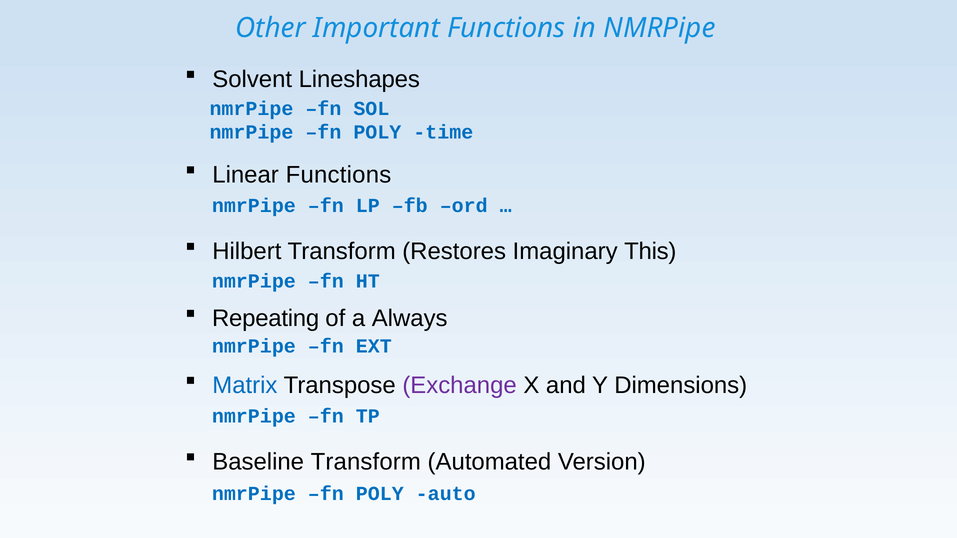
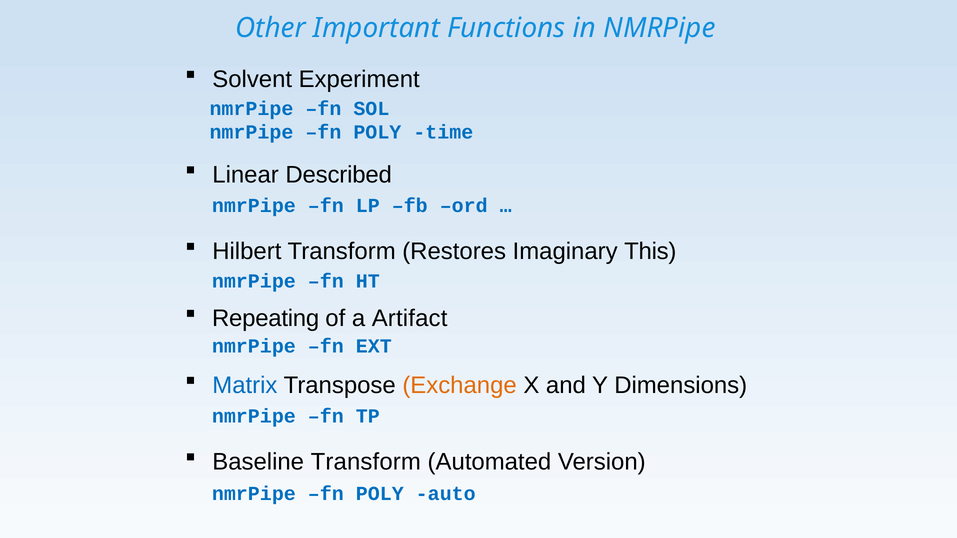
Lineshapes: Lineshapes -> Experiment (359, 79)
Linear Functions: Functions -> Described (339, 175)
Always: Always -> Artifact (410, 319)
Exchange colour: purple -> orange (460, 386)
